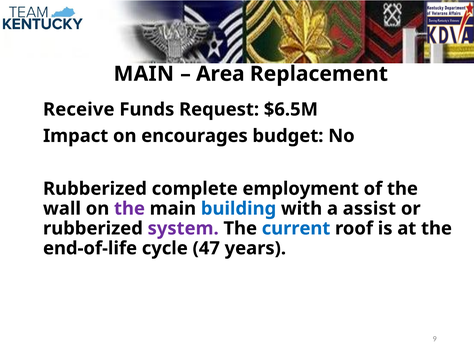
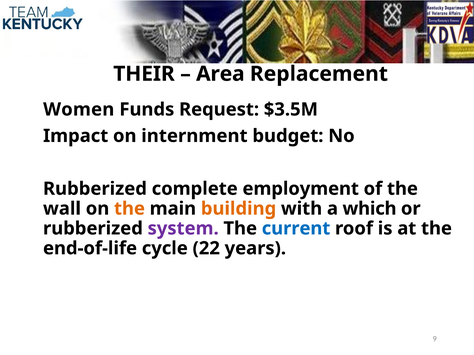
MAIN: MAIN -> THEIR (144, 74)
Receive: Receive -> Women (79, 110)
$6.5M: $6.5M -> $3.5M (291, 110)
encourages: encourages -> internment (194, 136)
the colour: purple -> orange (129, 209)
building colour: blue -> orange (239, 209)
assist: assist -> which (370, 209)
47: 47 -> 22 (206, 249)
